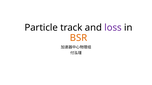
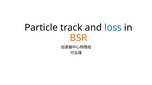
loss colour: purple -> blue (113, 28)
